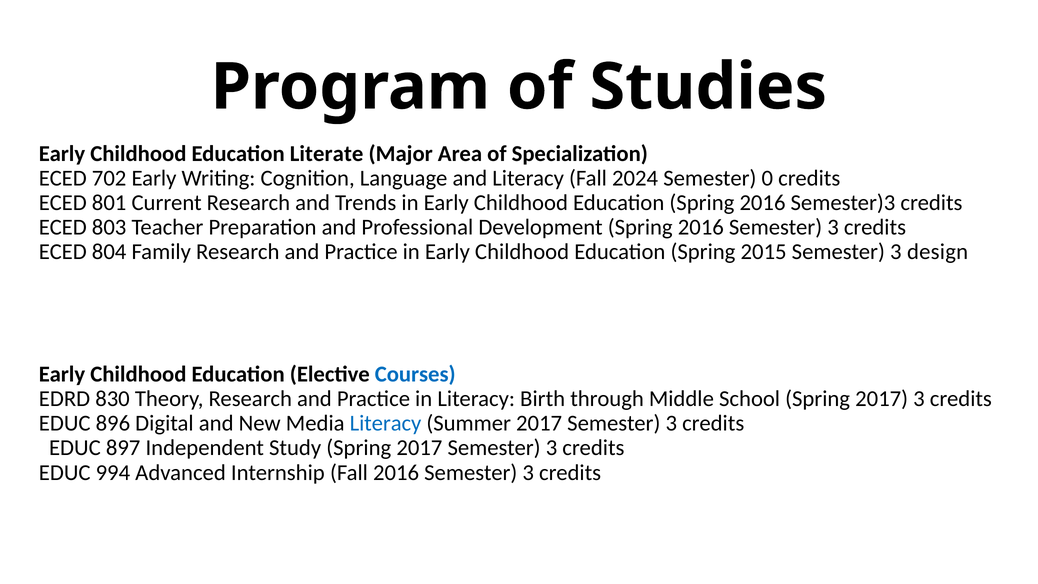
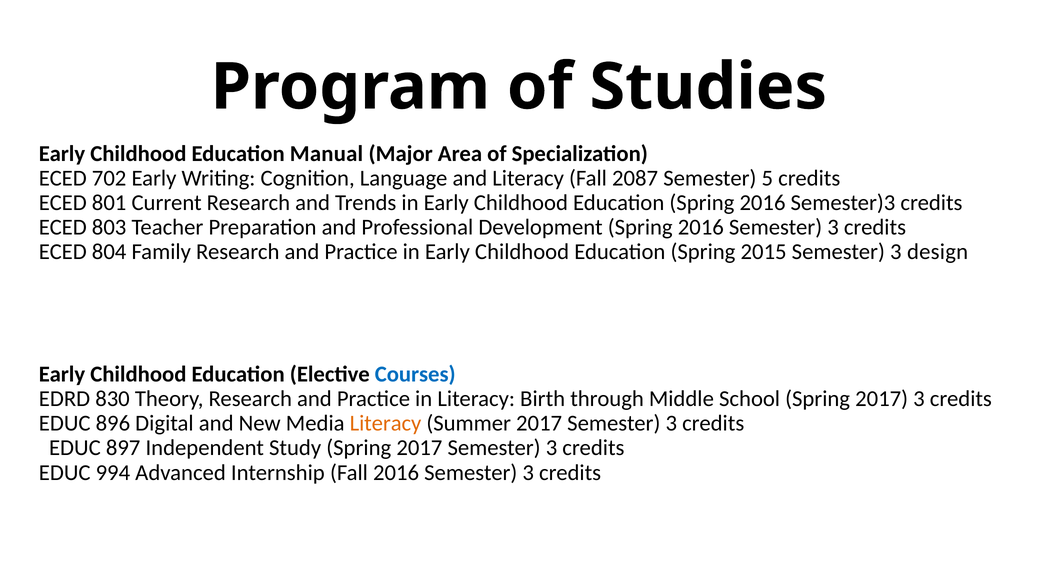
Literate: Literate -> Manual (327, 154)
2024: 2024 -> 2087 (635, 178)
0: 0 -> 5 (767, 178)
Literacy colour: blue -> orange (386, 423)
